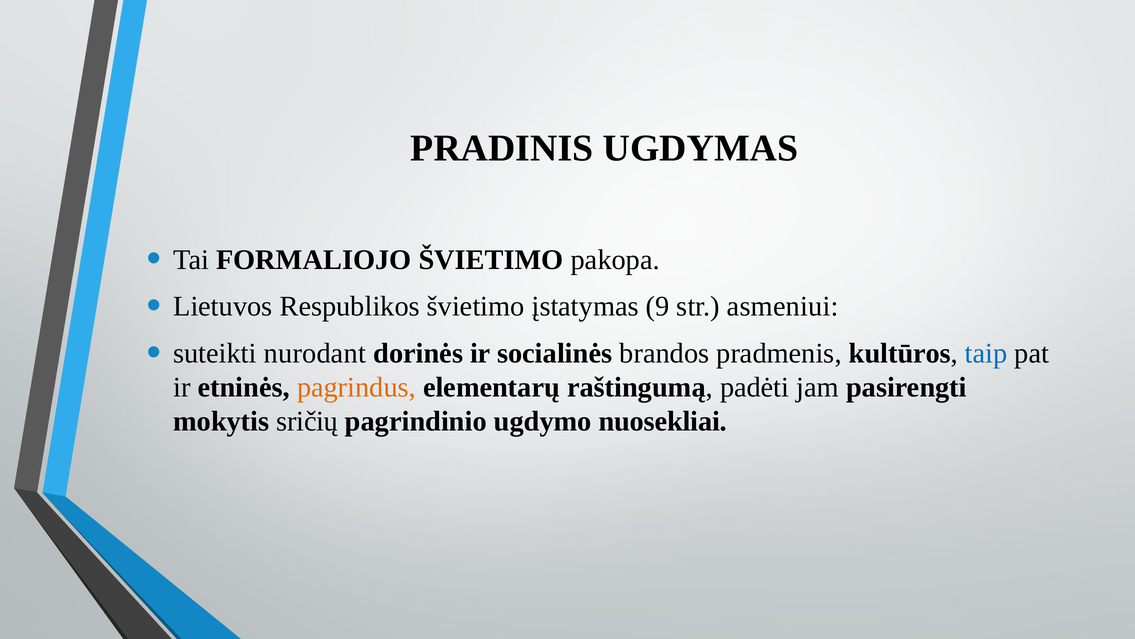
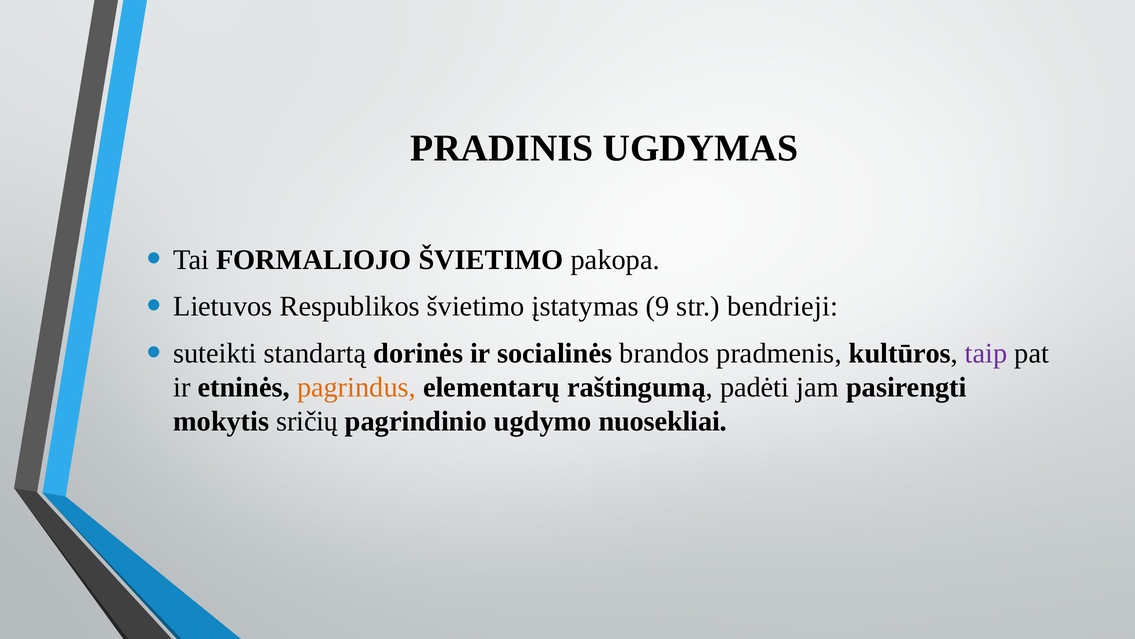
asmeniui: asmeniui -> bendrieji (783, 306)
nurodant: nurodant -> standartą (315, 353)
taip colour: blue -> purple (986, 353)
